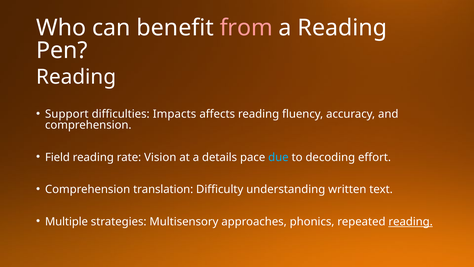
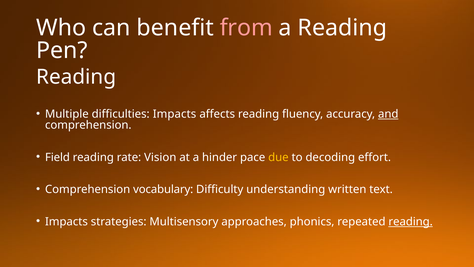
Support: Support -> Multiple (67, 114)
and underline: none -> present (388, 114)
details: details -> hinder (220, 157)
due colour: light blue -> yellow (278, 157)
translation: translation -> vocabulary (163, 189)
Multiple: Multiple -> Impacts (66, 221)
